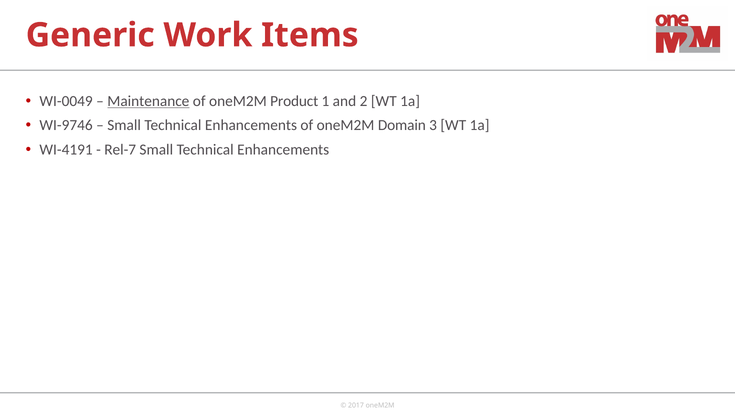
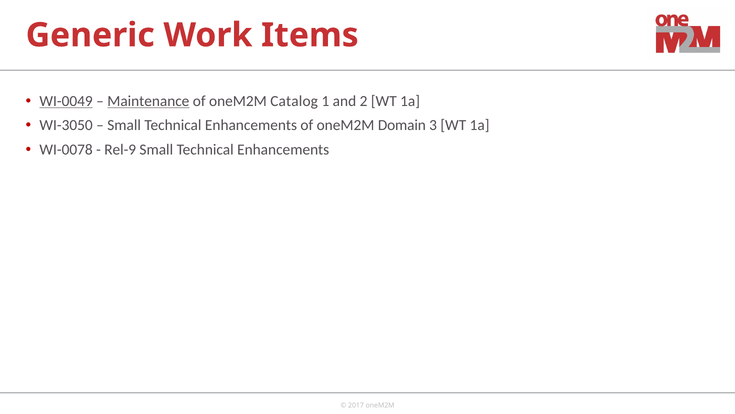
WI-0049 underline: none -> present (66, 101)
Product: Product -> Catalog (294, 101)
WI-9746: WI-9746 -> WI-3050 (66, 125)
WI-4191: WI-4191 -> WI-0078 (66, 149)
Rel-7: Rel-7 -> Rel-9 (120, 149)
